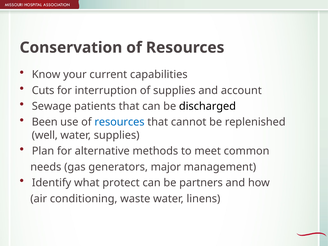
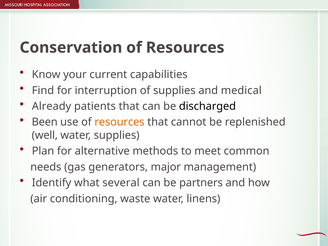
Cuts: Cuts -> Find (43, 90)
account: account -> medical (241, 90)
Sewage: Sewage -> Already (52, 106)
resources colour: blue -> orange (119, 122)
protect: protect -> several (121, 183)
